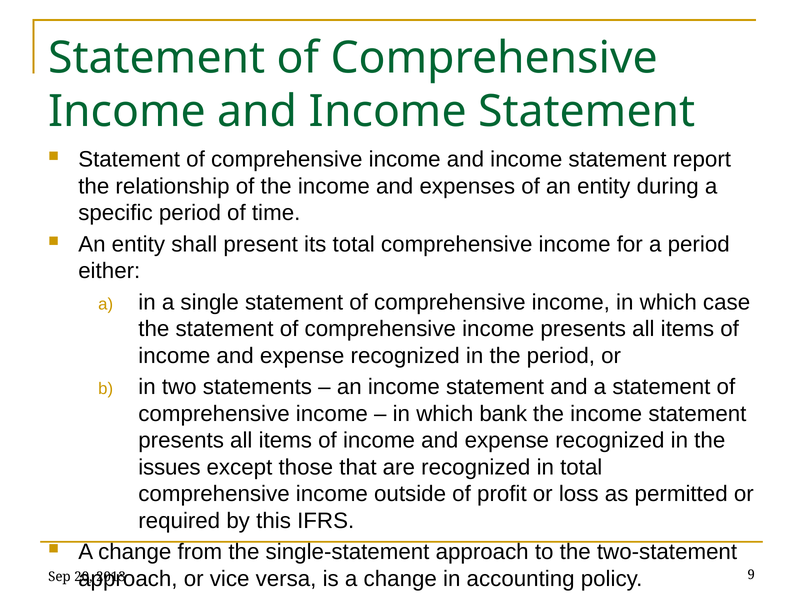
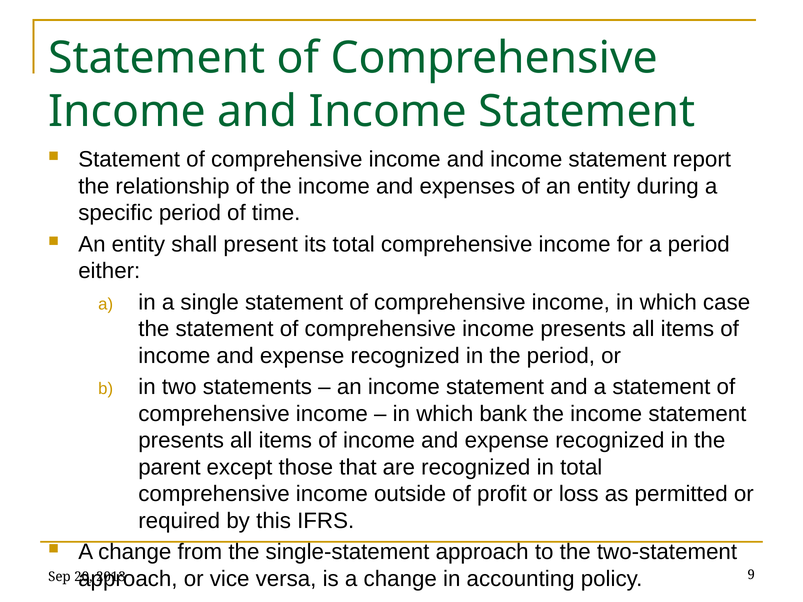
issues: issues -> parent (169, 467)
